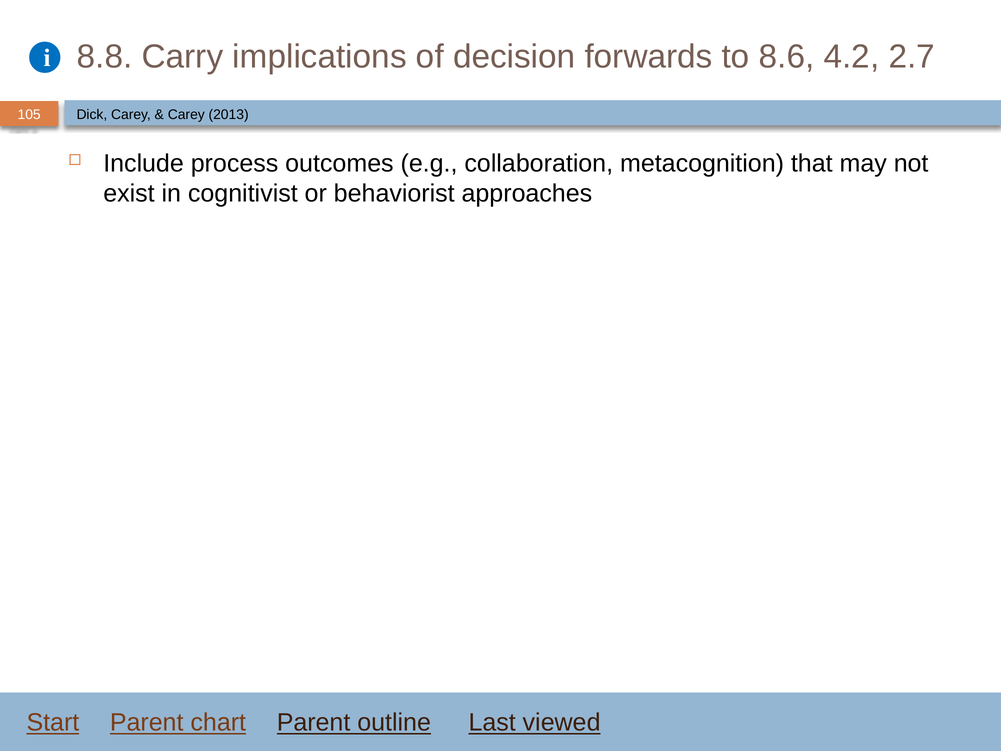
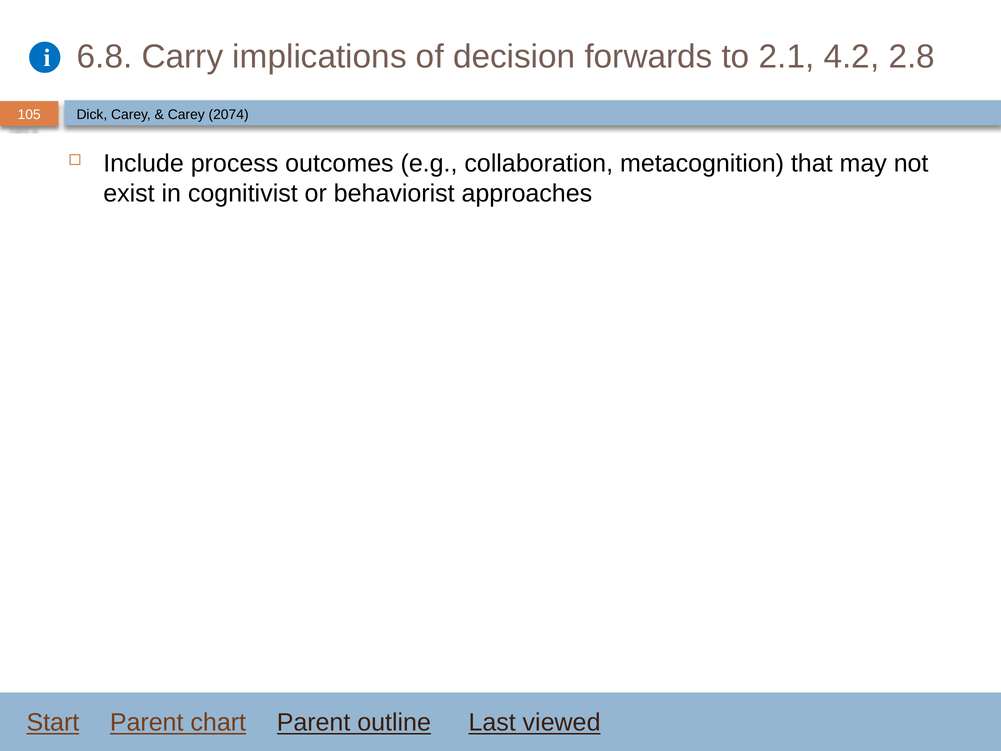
8.8: 8.8 -> 6.8 (105, 57)
8.6: 8.6 -> 2.1 (787, 57)
2.7: 2.7 -> 2.8 (912, 57)
2013: 2013 -> 2074 (229, 115)
